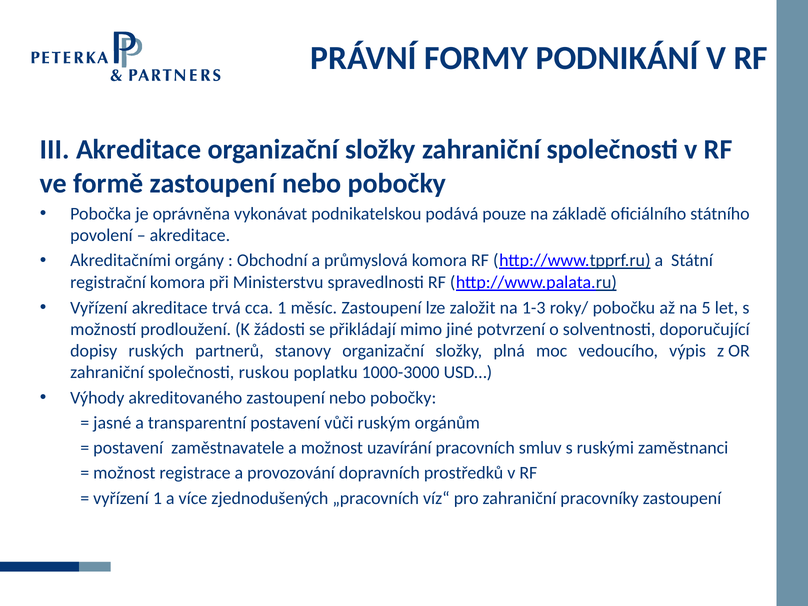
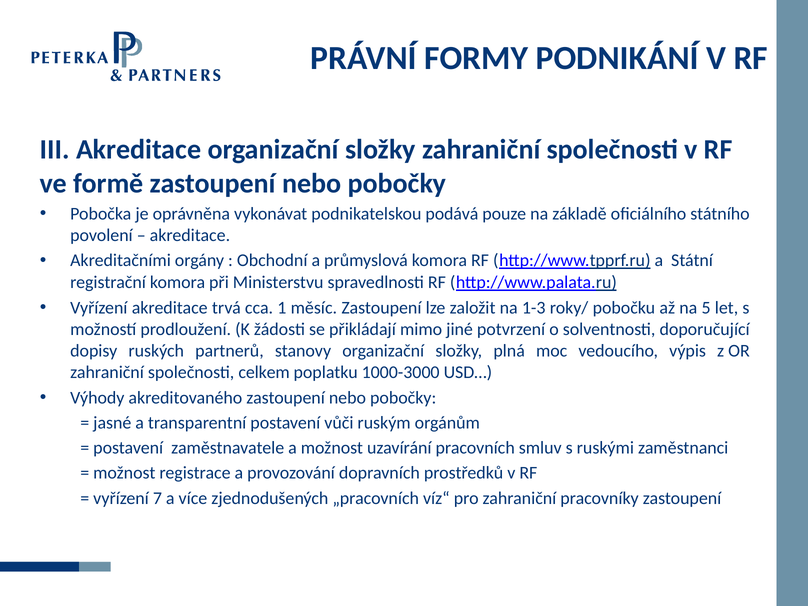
ruskou: ruskou -> celkem (264, 373)
vyřízení 1: 1 -> 7 (157, 498)
